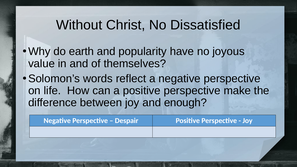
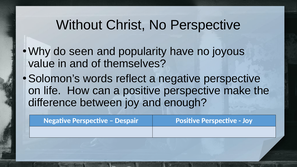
No Dissatisfied: Dissatisfied -> Perspective (205, 25)
earth: earth -> seen (81, 52)
